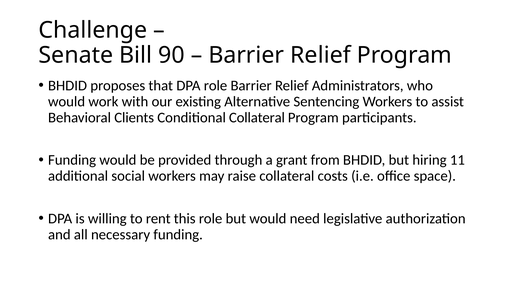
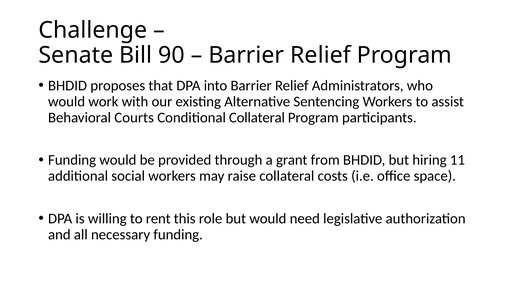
DPA role: role -> into (216, 86)
Clients: Clients -> Courts (134, 117)
